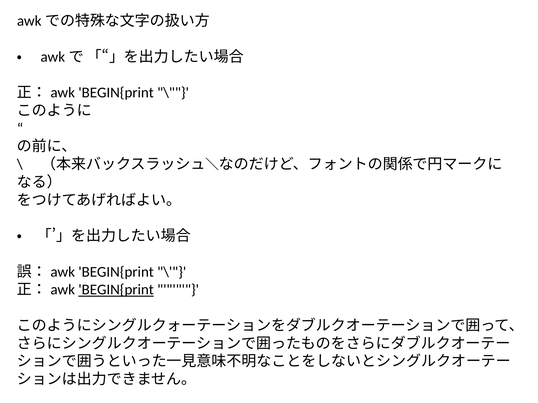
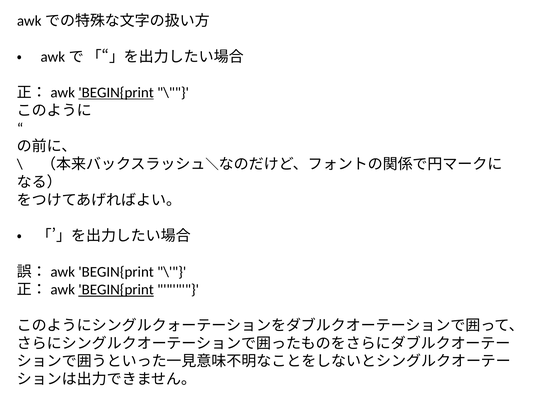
BEGIN{print underline: none -> present (116, 93)
